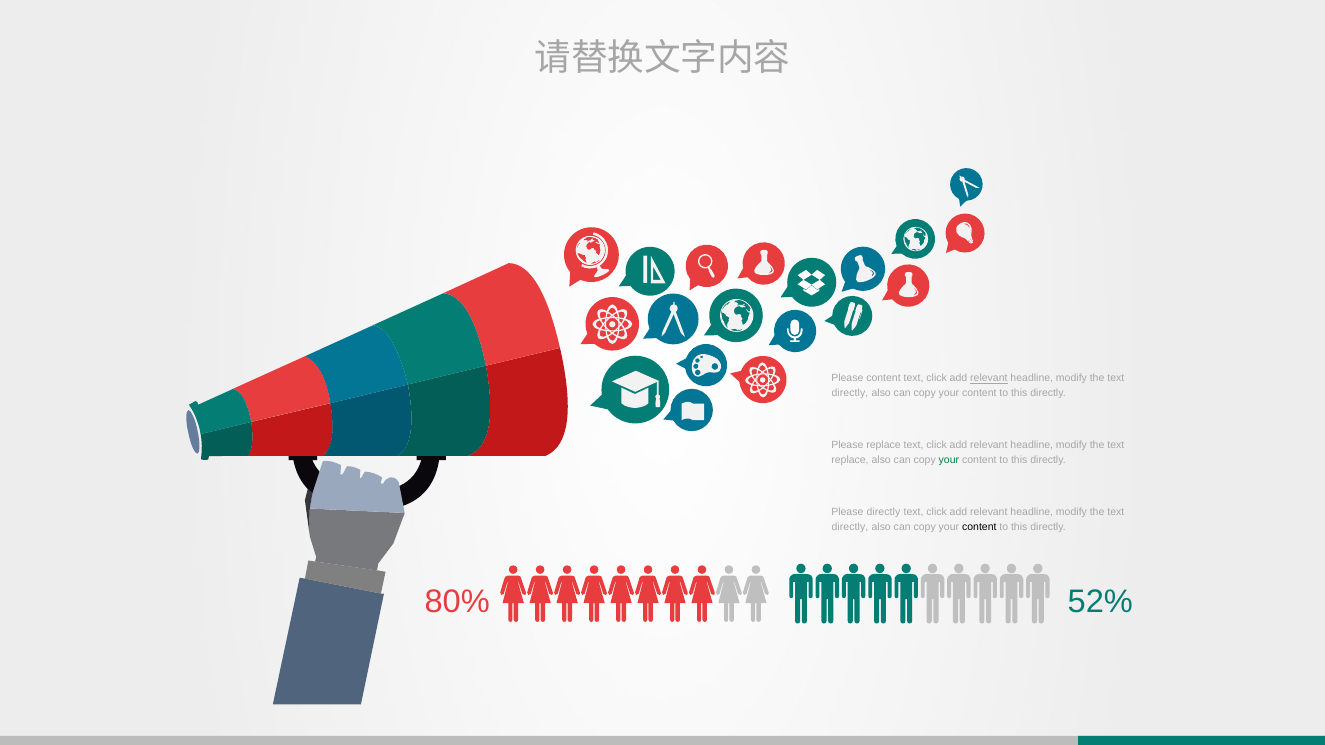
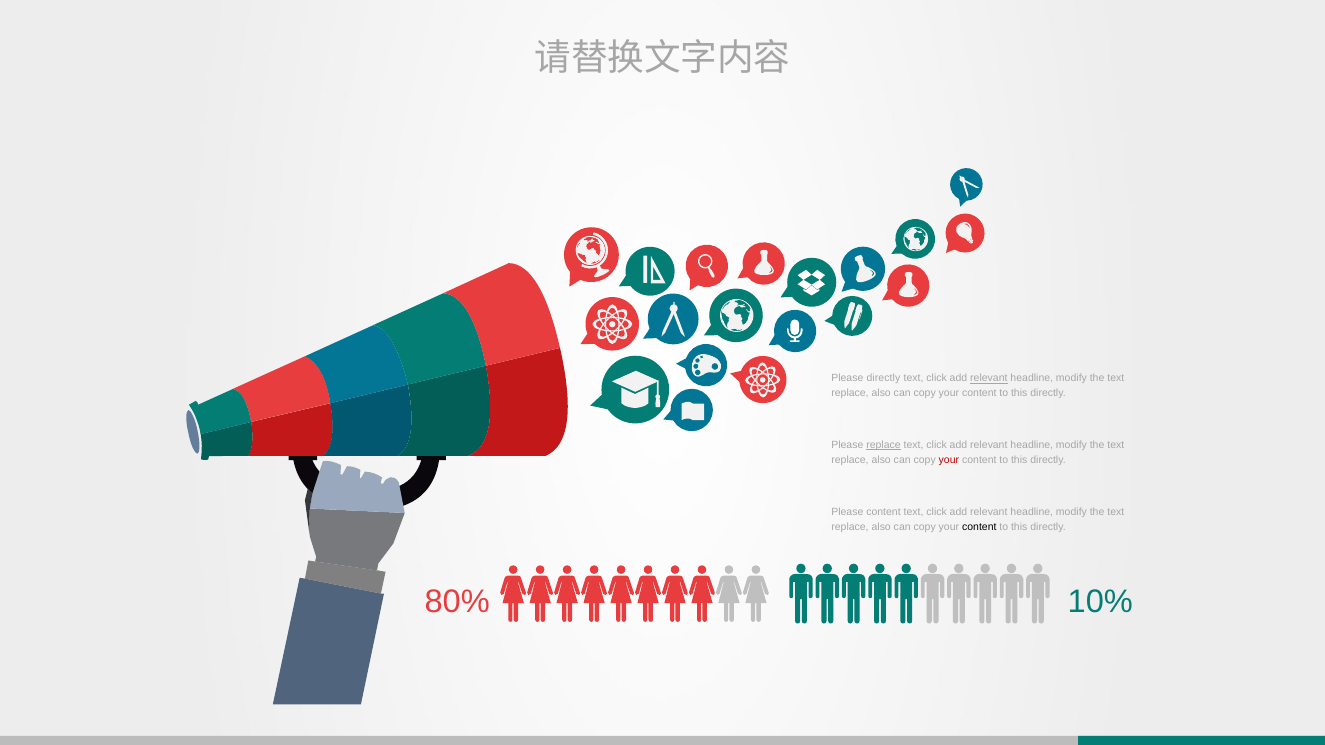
Please content: content -> directly (883, 379)
directly: directly -> replace (850, 394)
replace underline: none -> present (884, 445)
your colour: green -> red (949, 460)
Please directly: directly -> content (884, 512)
directly: directly -> replace (850, 527)
52%: 52% -> 10% (1100, 602)
